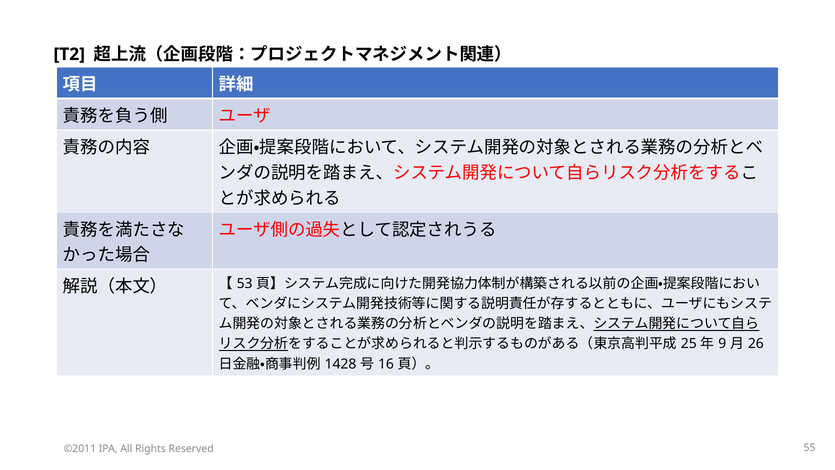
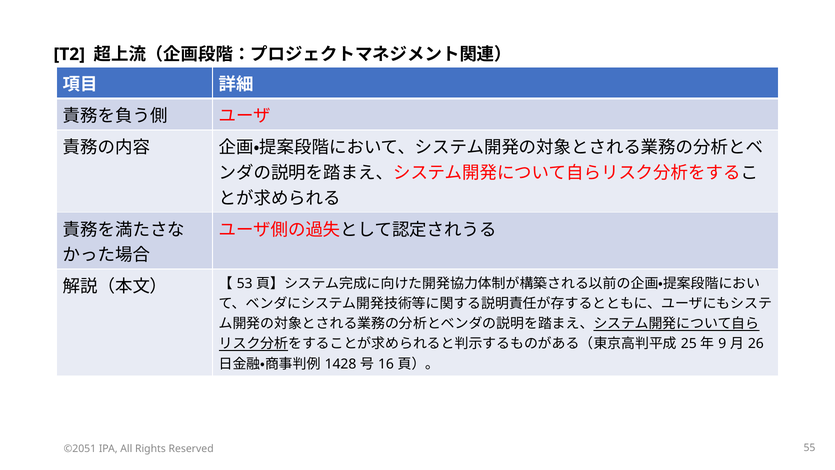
©2011: ©2011 -> ©2051 (80, 449)
